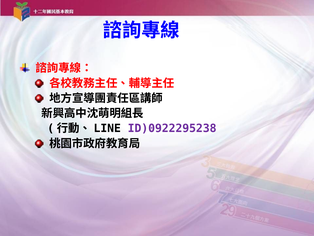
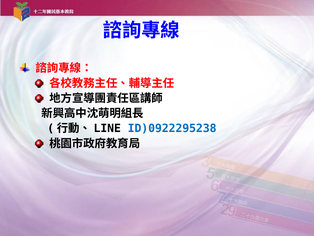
ID)0922295238 colour: purple -> blue (172, 128)
